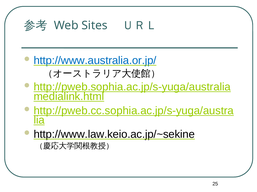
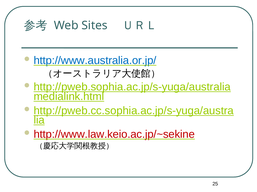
http://www.law.keio.ac.jp/~sekine colour: black -> red (114, 135)
